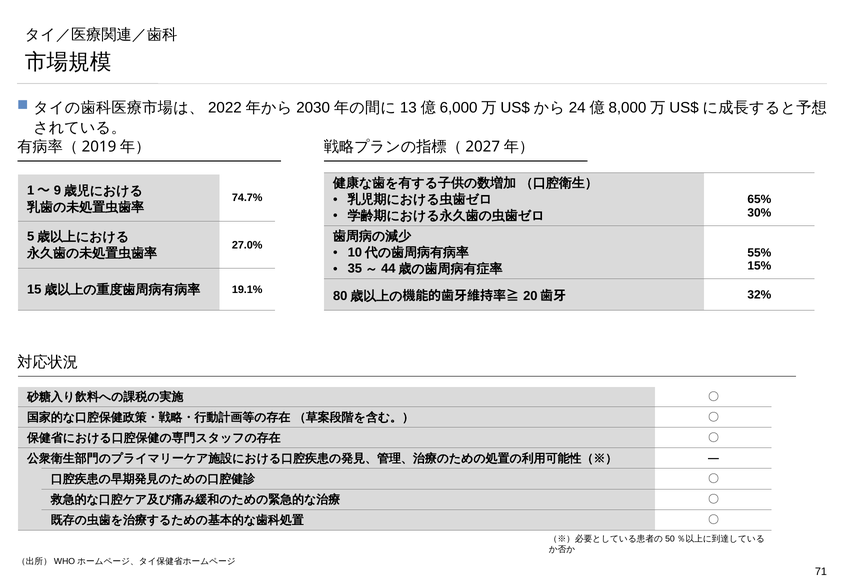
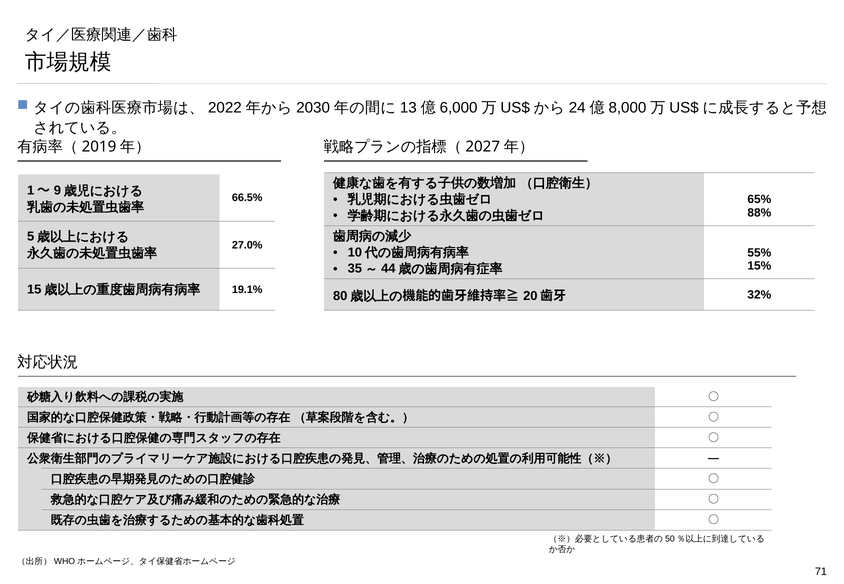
74.7%: 74.7% -> 66.5% (247, 198)
30%: 30% -> 88% (759, 213)
